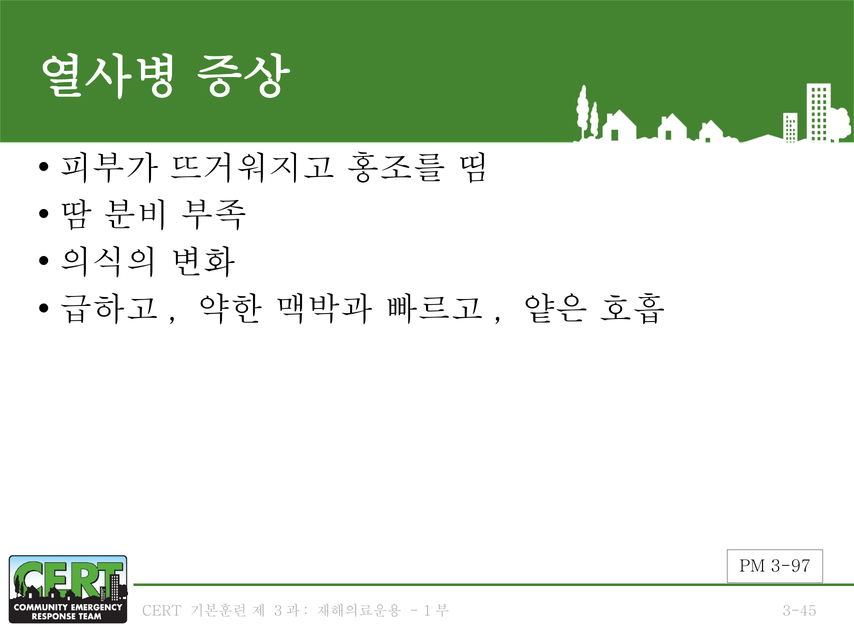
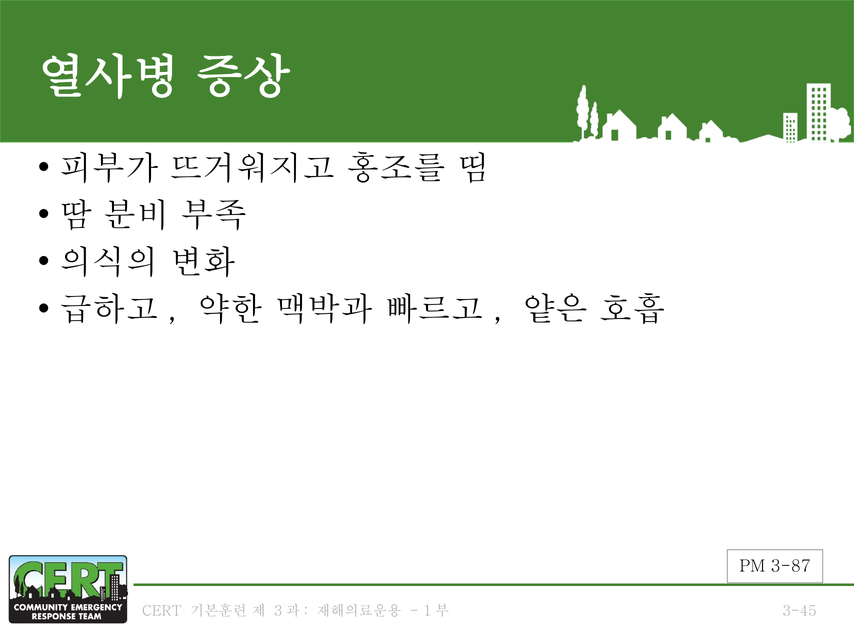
3-97: 3-97 -> 3-87 (791, 566)
